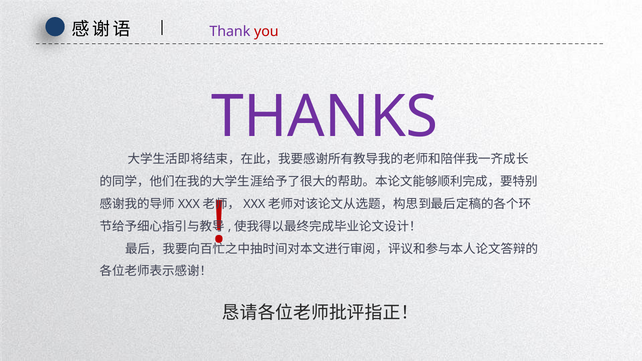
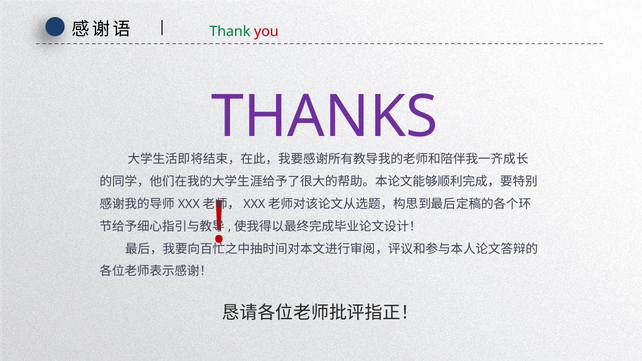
Thank colour: purple -> green (230, 32)
